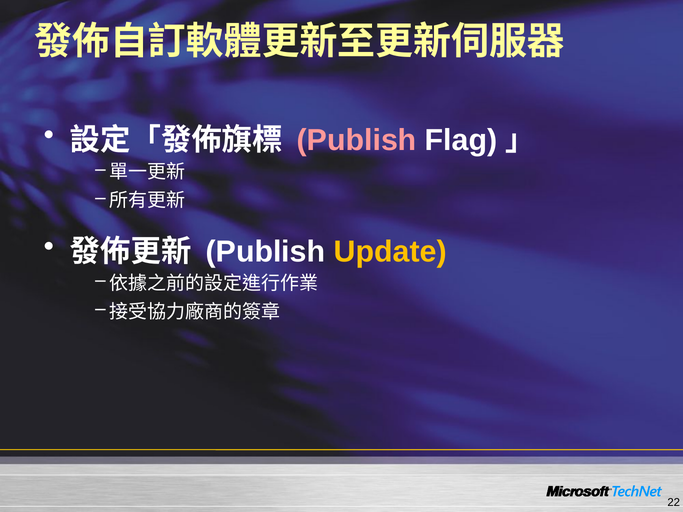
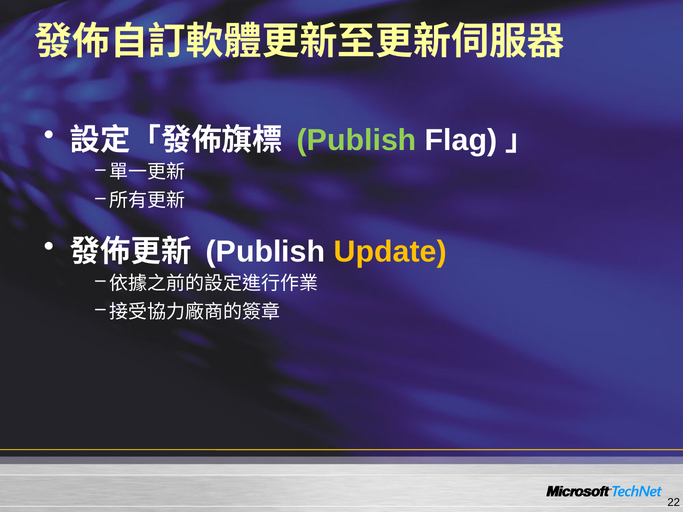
Publish colour: pink -> light green (357, 140)
